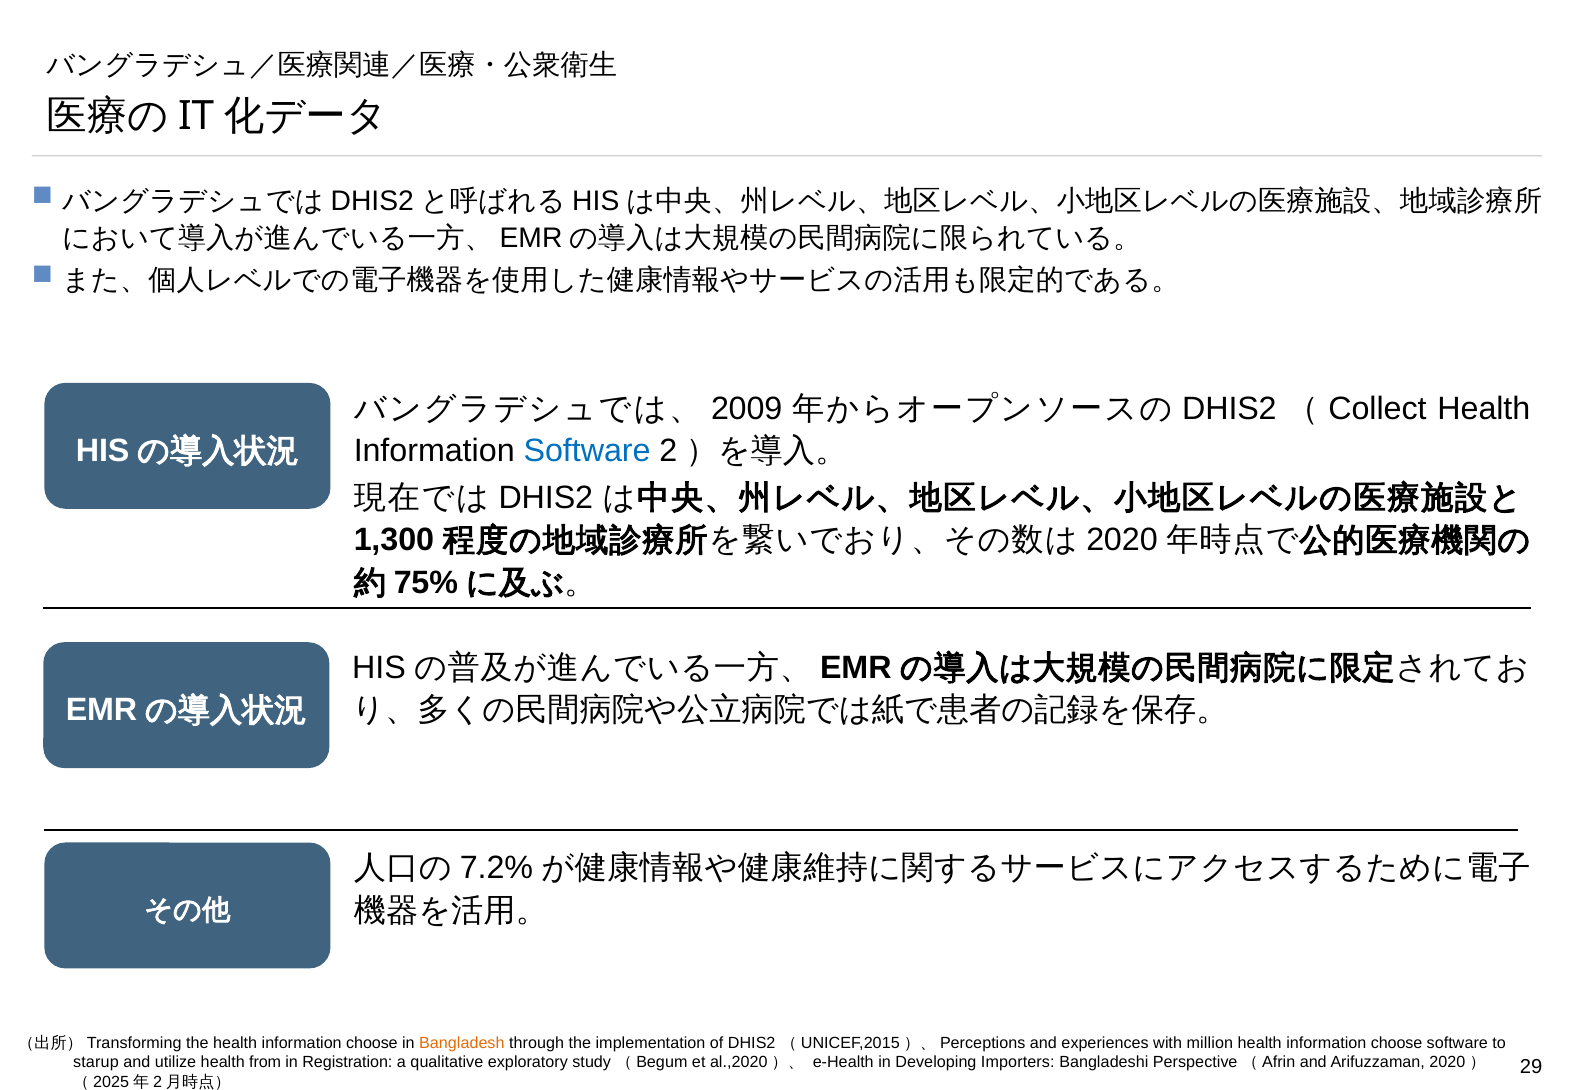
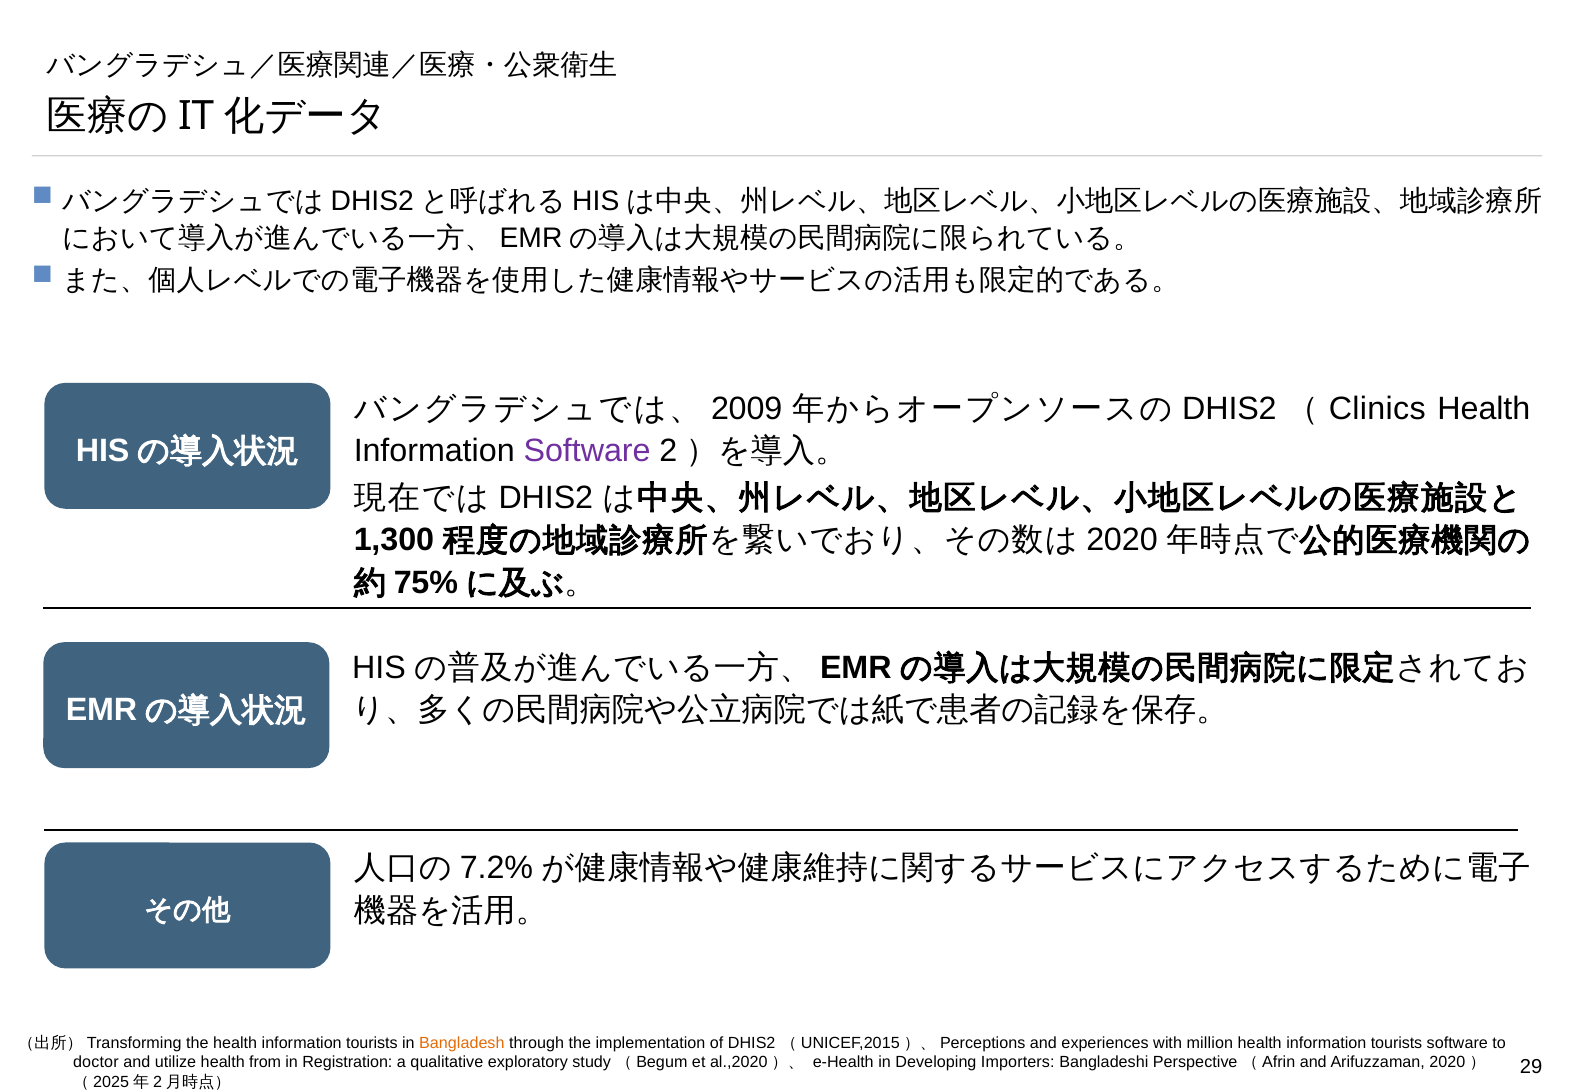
Collect: Collect -> Clinics (1377, 408)
Software colour: blue -> purple (587, 451)
the health information choose: choose -> tourists (372, 1043)
choose: choose -> tourists (1397, 1043)
starup: starup -> doctor (96, 1062)
